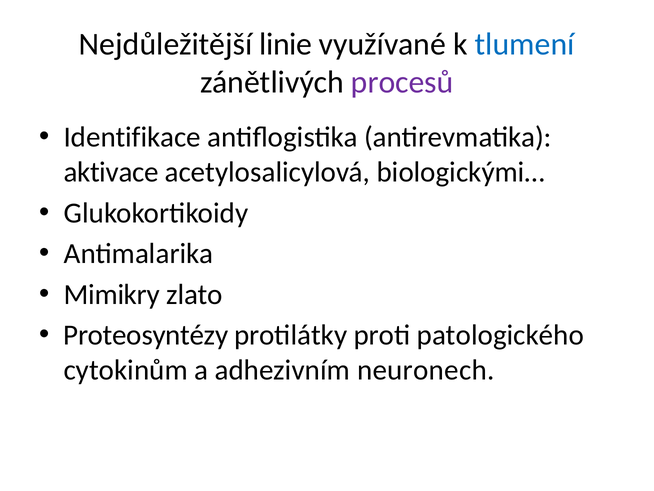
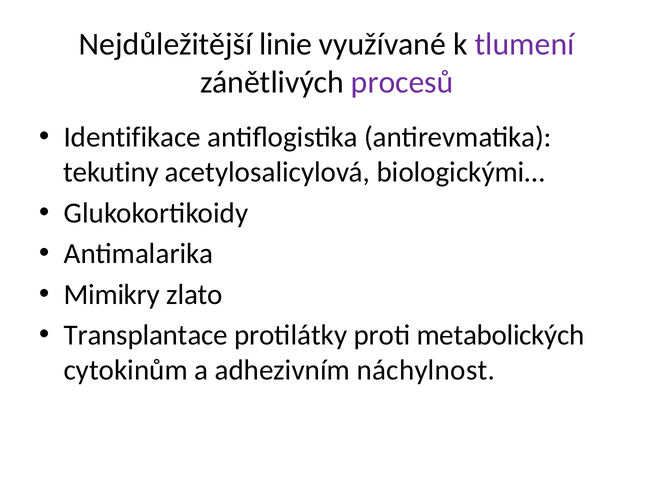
tlumení colour: blue -> purple (525, 44)
aktivace: aktivace -> tekutiny (111, 172)
Proteosyntézy: Proteosyntézy -> Transplantace (146, 335)
patologického: patologického -> metabolických (500, 335)
neuronech: neuronech -> náchylnost (426, 370)
